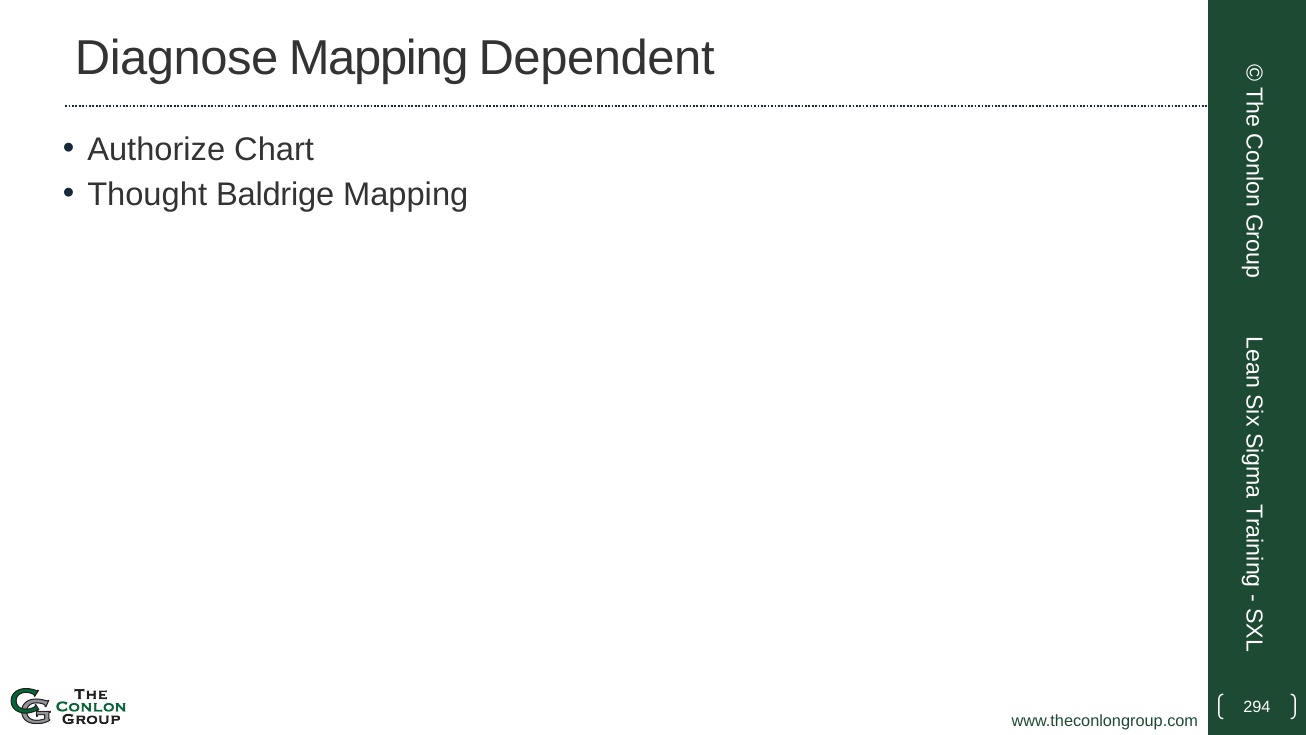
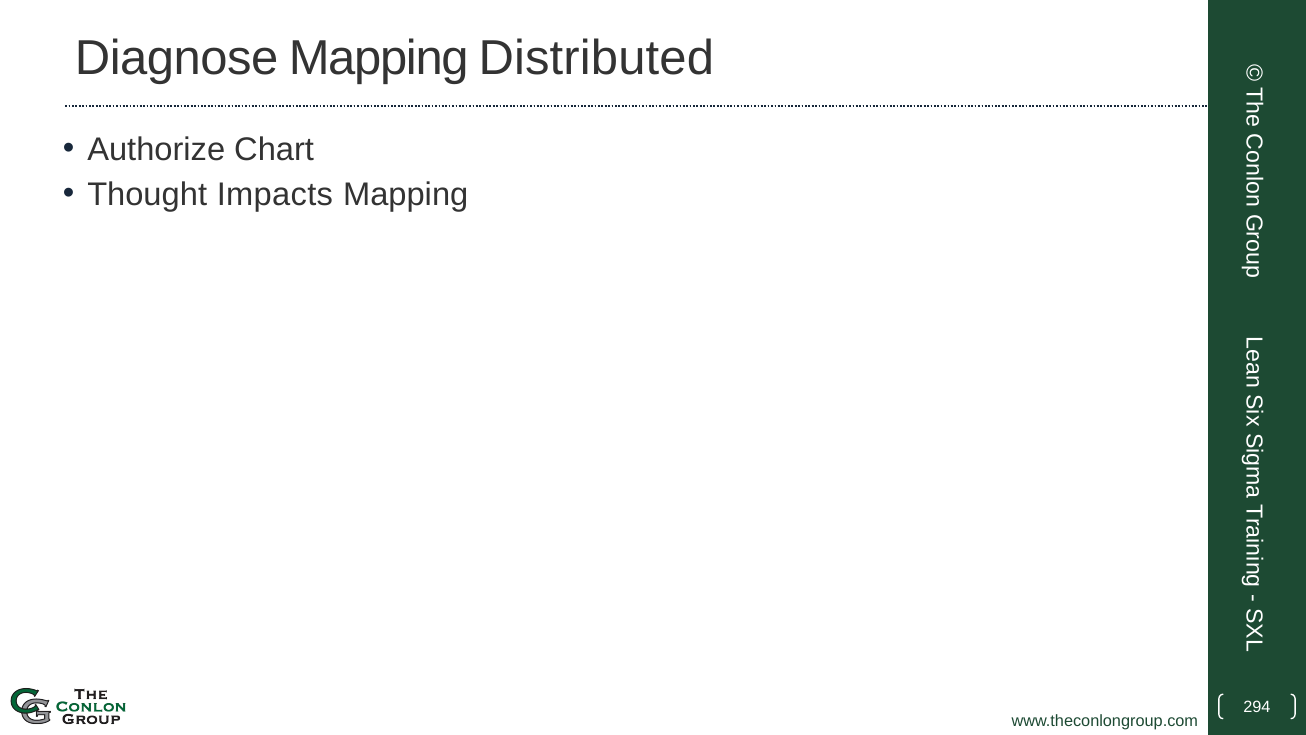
Dependent: Dependent -> Distributed (596, 58)
Baldrige: Baldrige -> Impacts (275, 195)
